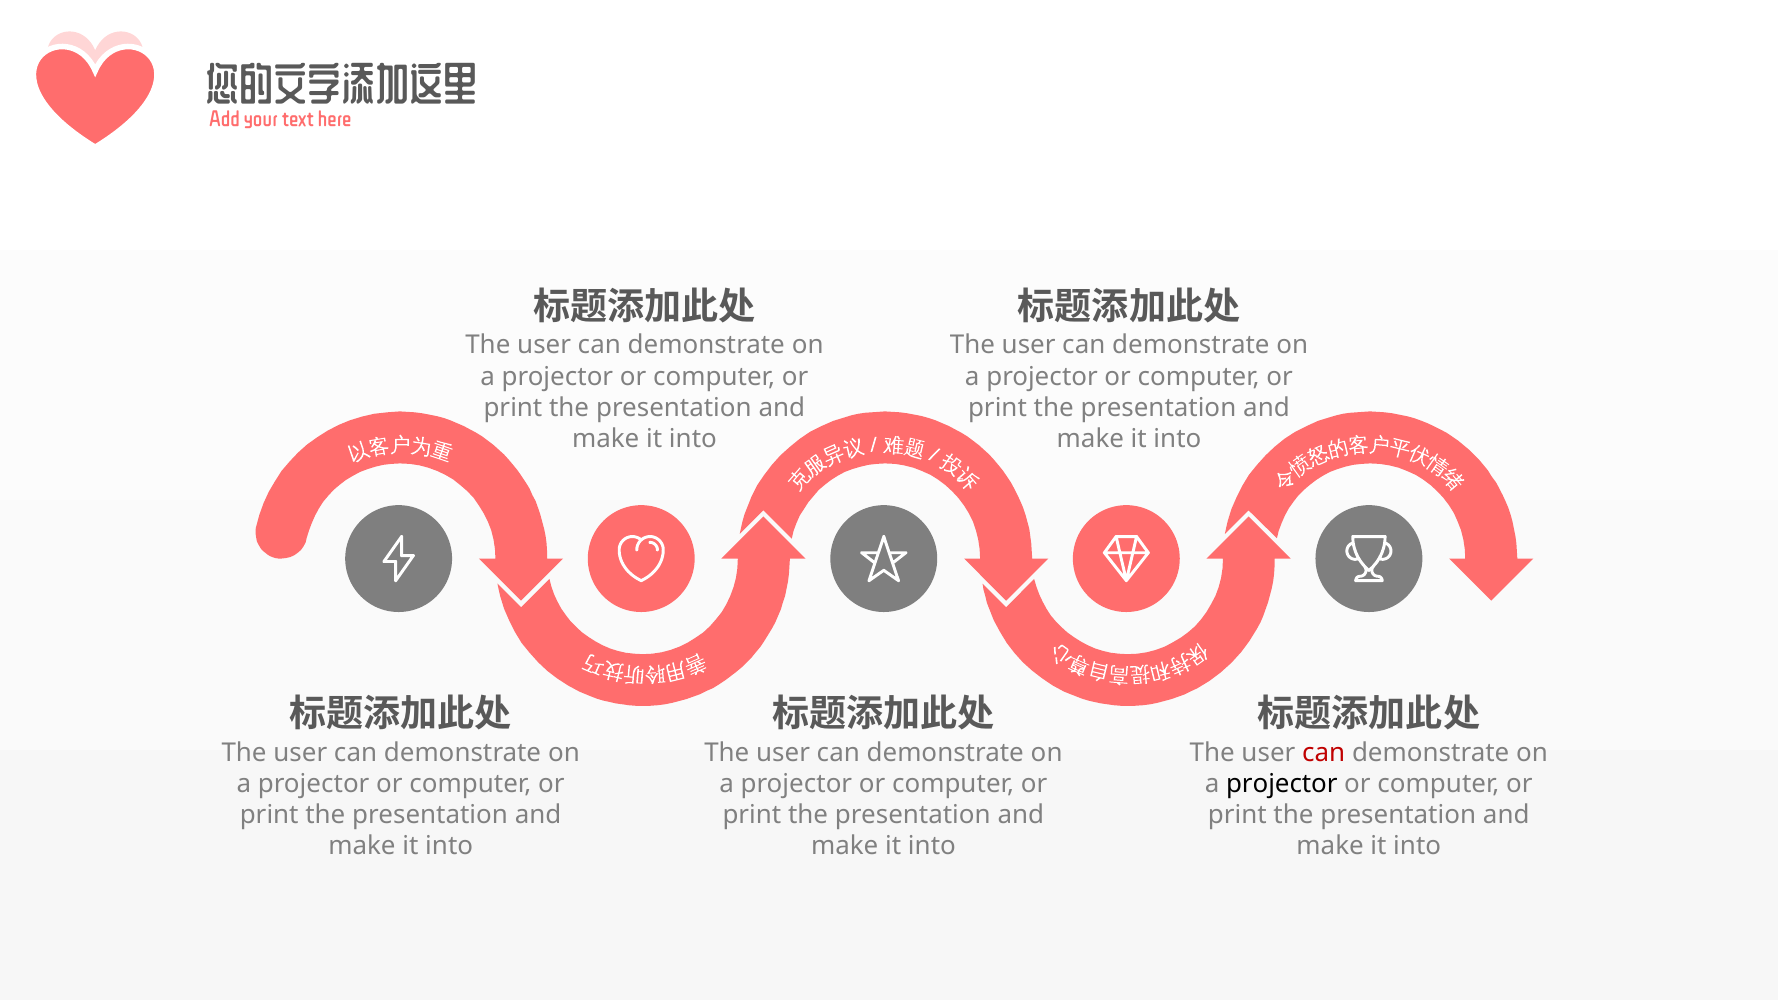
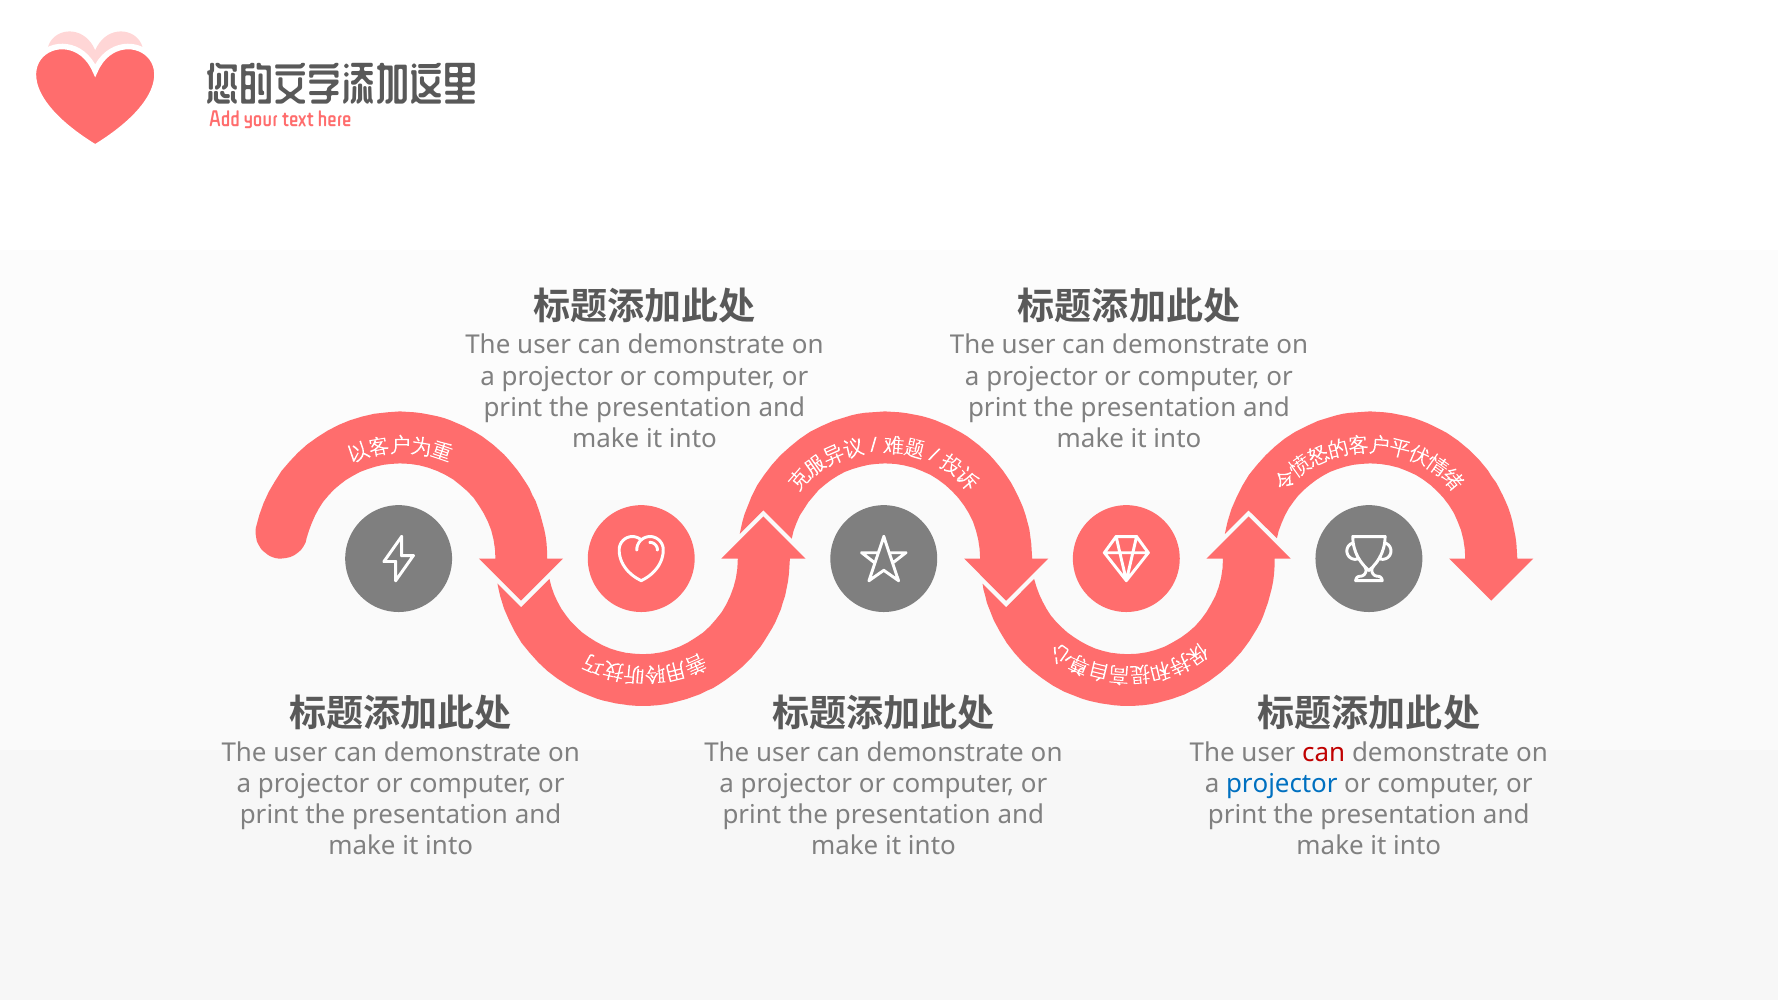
projector colour: black -> blue (1282, 784)
